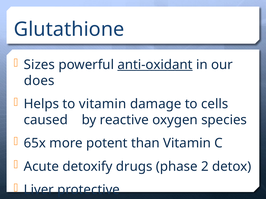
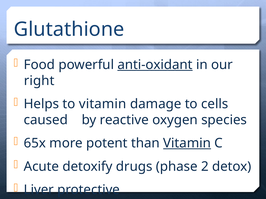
Sizes: Sizes -> Food (39, 65)
does: does -> right (39, 81)
Vitamin underline: none -> present (187, 144)
